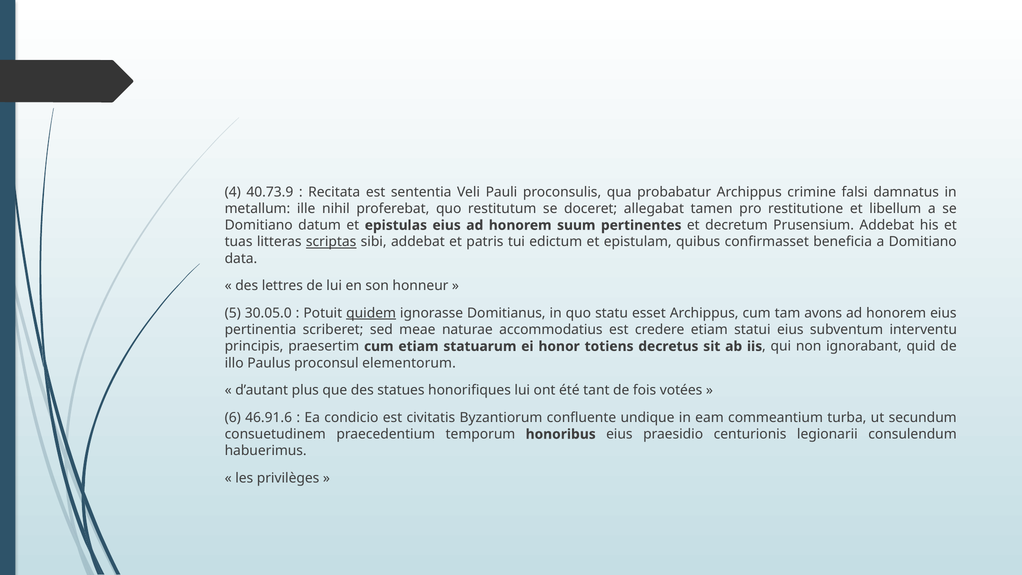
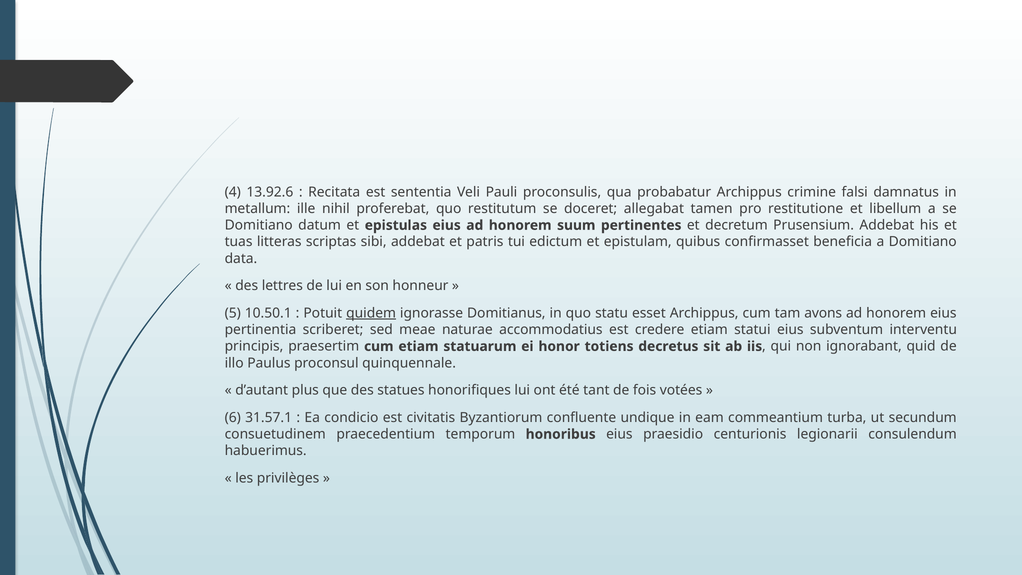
40.73.9: 40.73.9 -> 13.92.6 (270, 192)
scriptas underline: present -> none (331, 242)
30.05.0: 30.05.0 -> 10.50.1 (268, 313)
elementorum: elementorum -> quinquennale (409, 363)
46.91.6: 46.91.6 -> 31.57.1 (269, 417)
